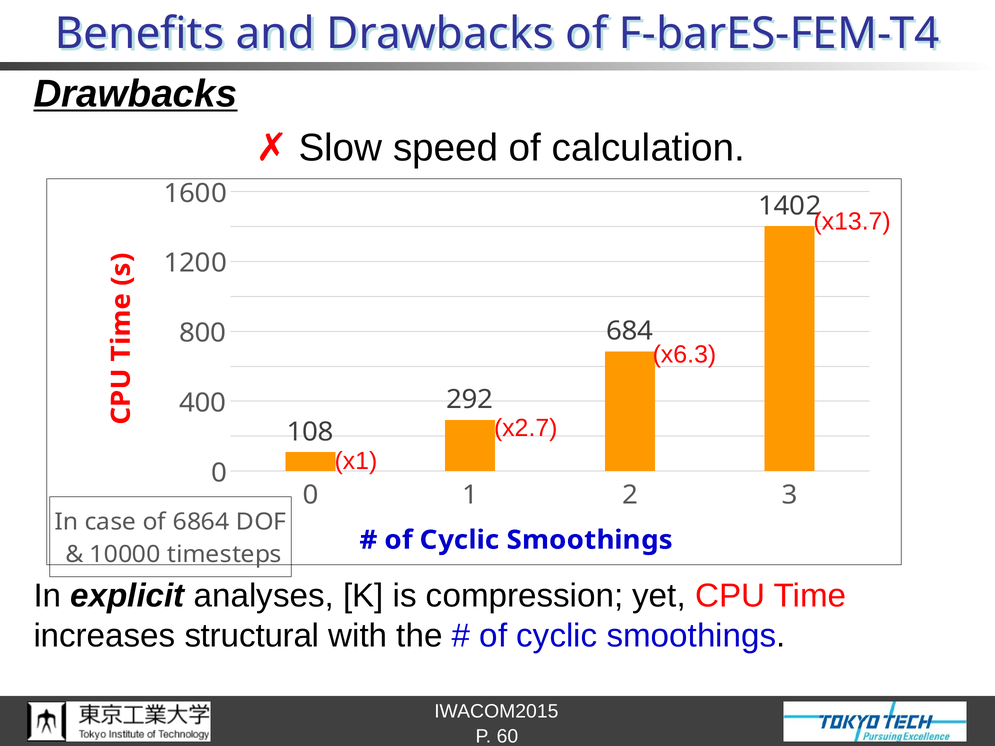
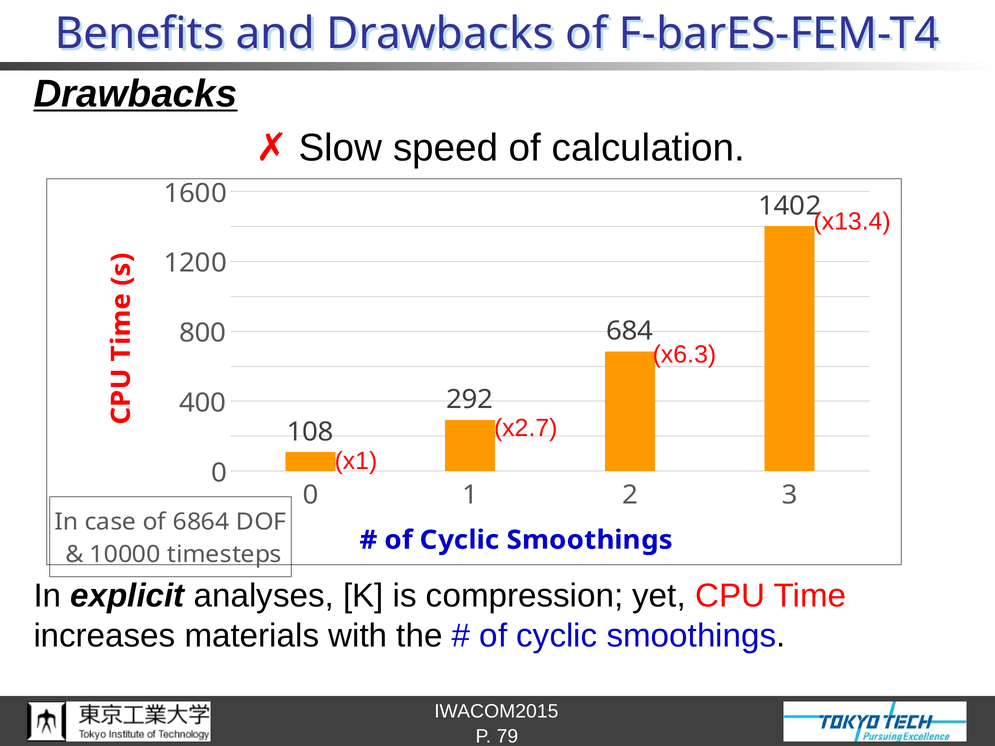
x13.7: x13.7 -> x13.4 (852, 221)
structural: structural -> materials (252, 636)
60: 60 -> 79 (507, 737)
